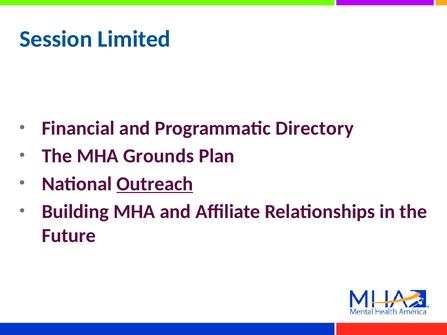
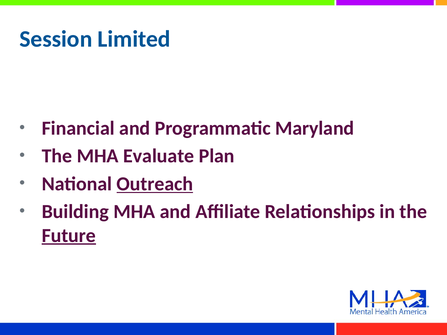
Directory: Directory -> Maryland (315, 128)
Grounds: Grounds -> Evaluate (159, 156)
Future underline: none -> present (69, 236)
